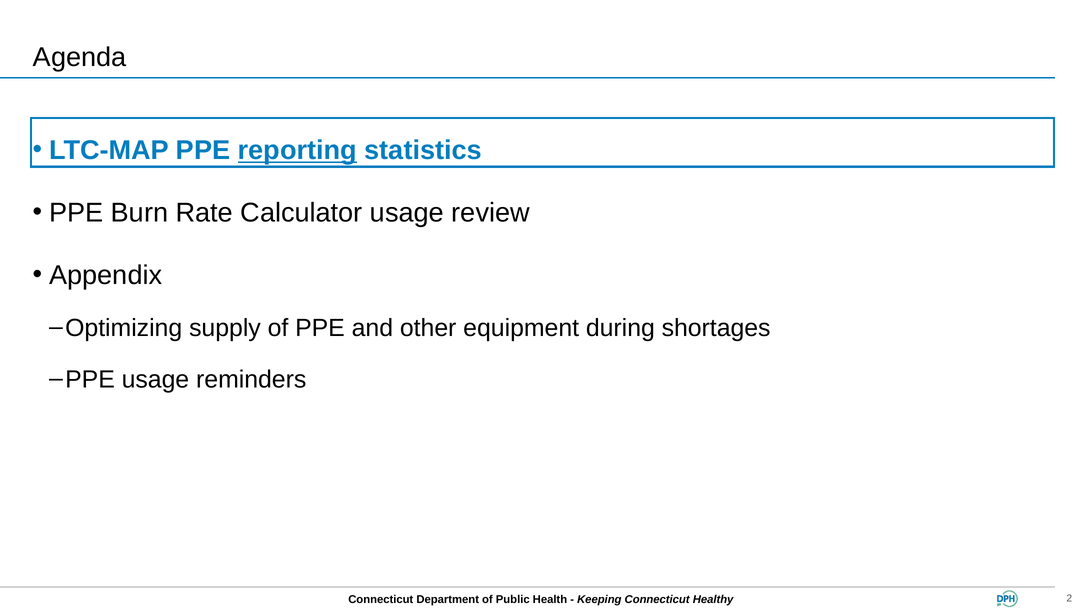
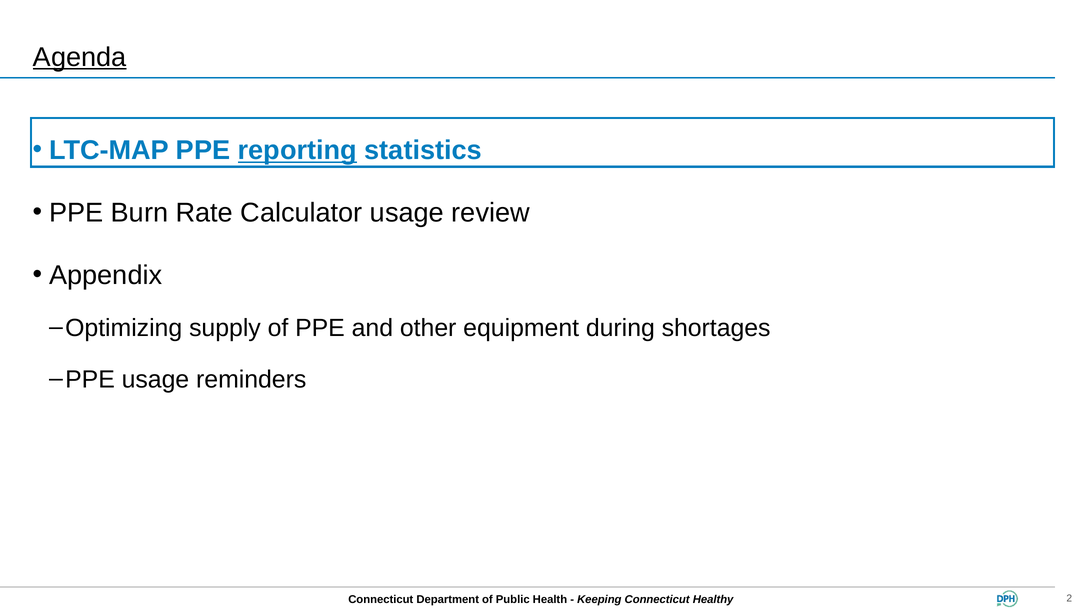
Agenda underline: none -> present (80, 57)
